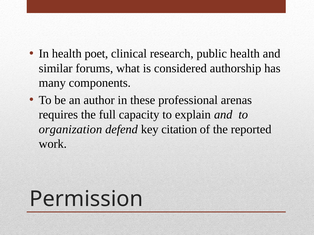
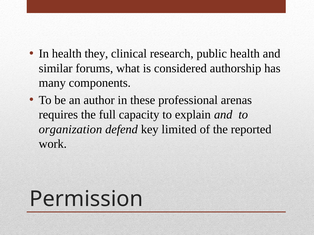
poet: poet -> they (96, 54)
citation: citation -> limited (179, 130)
